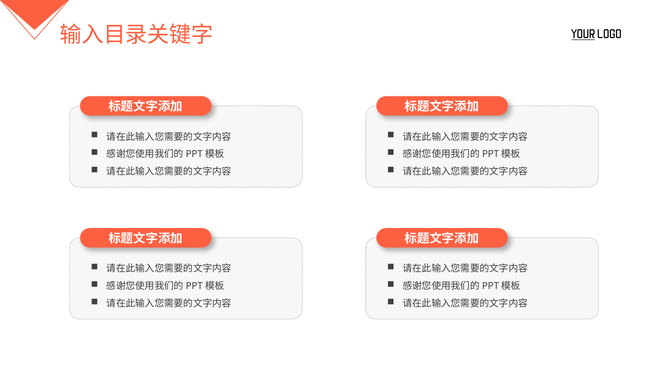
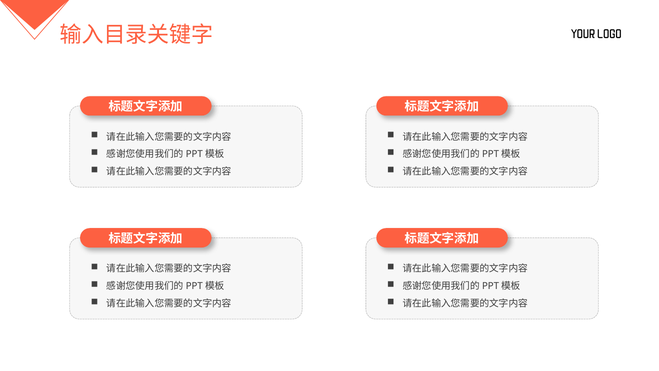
YOUR underline: present -> none (583, 34)
